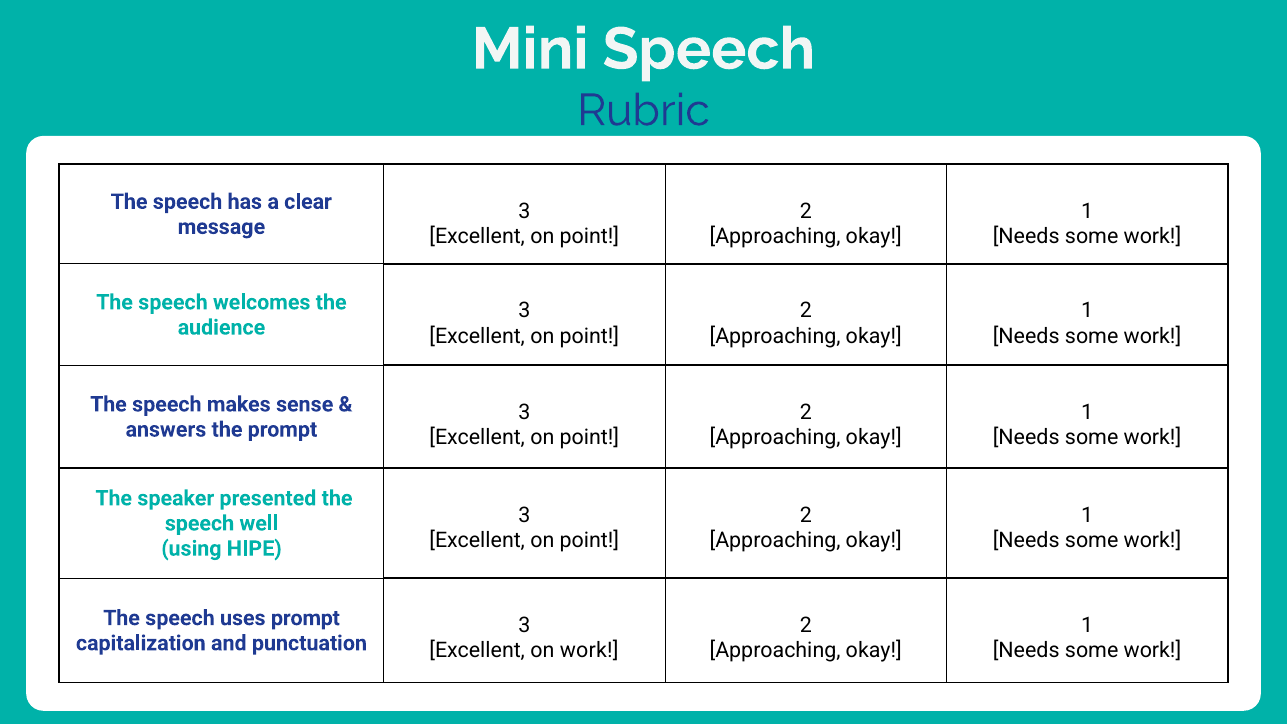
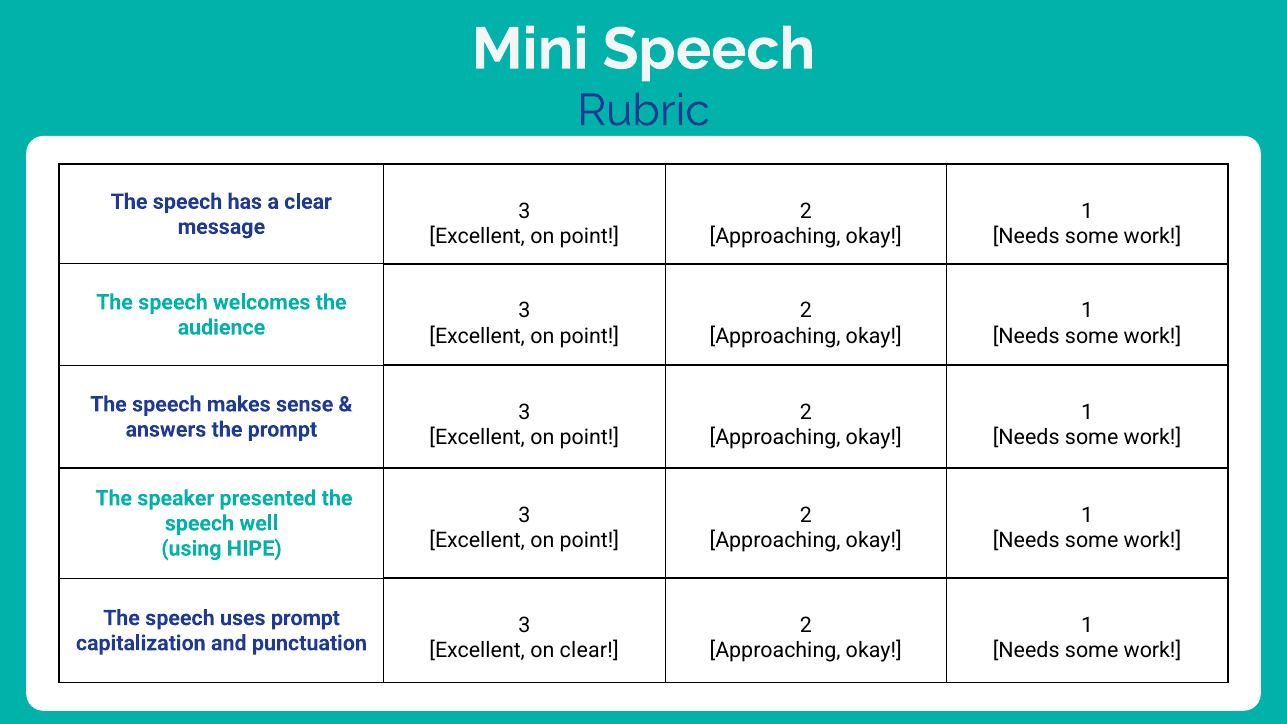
on work: work -> clear (589, 650)
